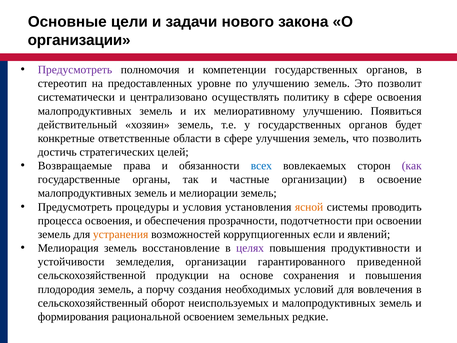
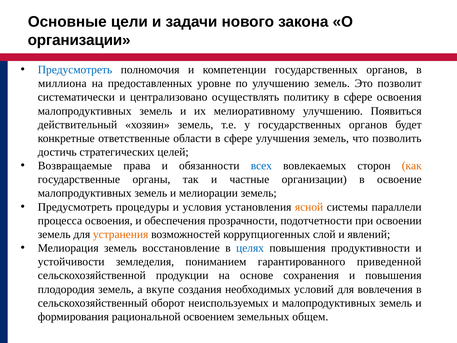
Предусмотреть colour: purple -> blue (75, 70)
стереотип: стереотип -> миллиона (62, 83)
как colour: purple -> orange (412, 166)
проводить: проводить -> параллели (397, 207)
если: если -> слой (324, 234)
целях colour: purple -> blue (250, 248)
земледелия организации: организации -> пониманием (216, 262)
порчу: порчу -> вкупе (160, 289)
редкие: редкие -> общем (310, 316)
